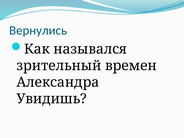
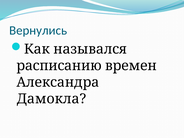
зрительный: зрительный -> расписанию (59, 66)
Увидишь: Увидишь -> Дамокла (51, 99)
